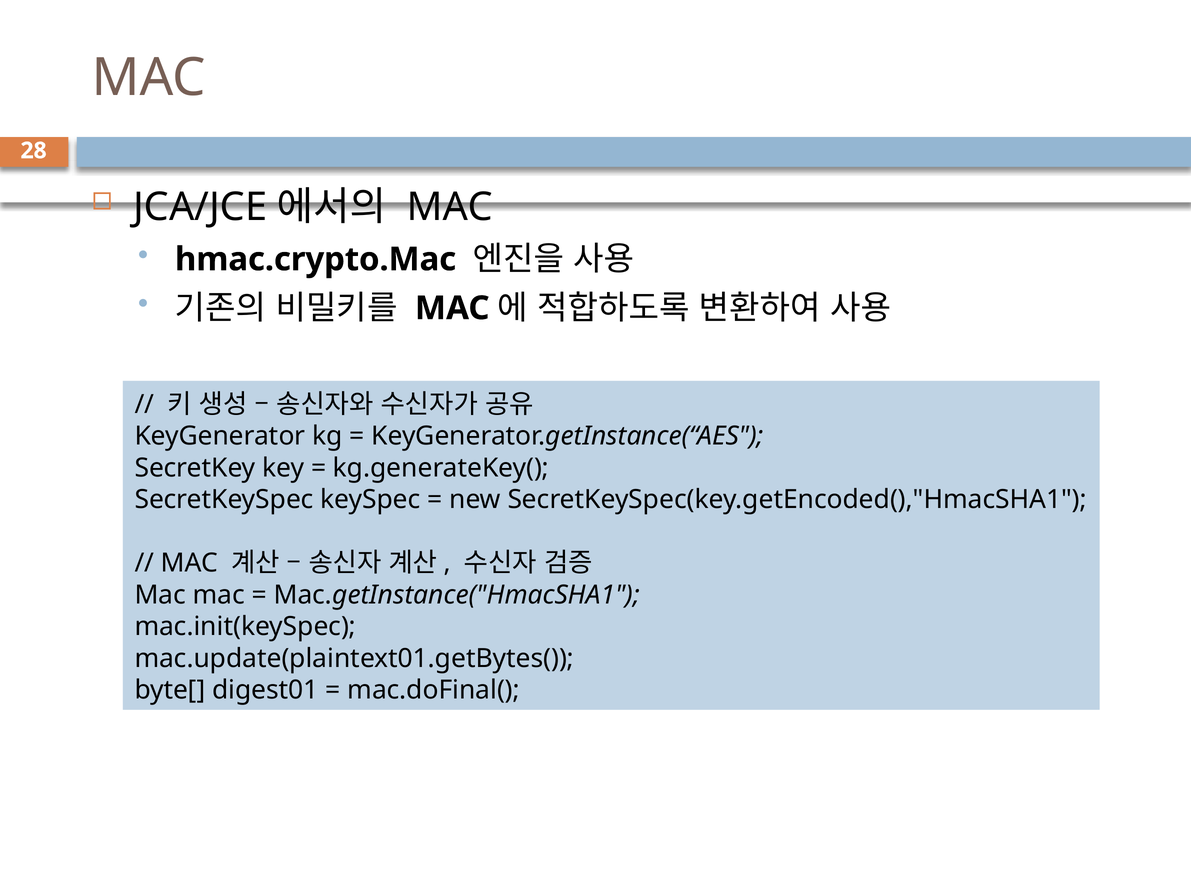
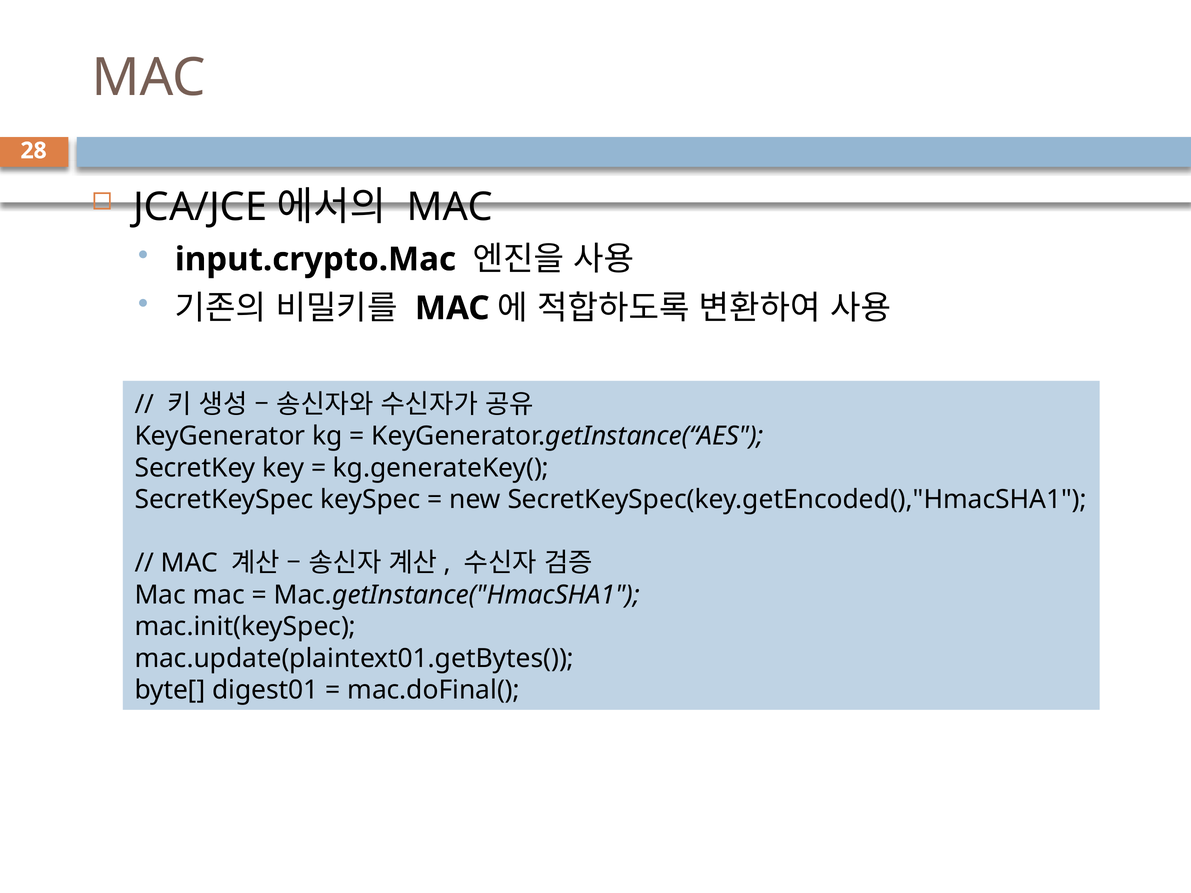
hmac.crypto.Mac: hmac.crypto.Mac -> input.crypto.Mac (315, 259)
